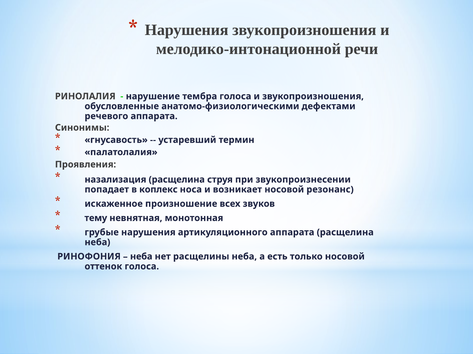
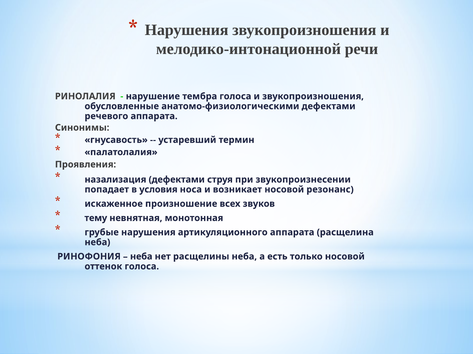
назализация расщелина: расщелина -> дефектами (177, 180)
коплекс: коплекс -> условия (158, 190)
